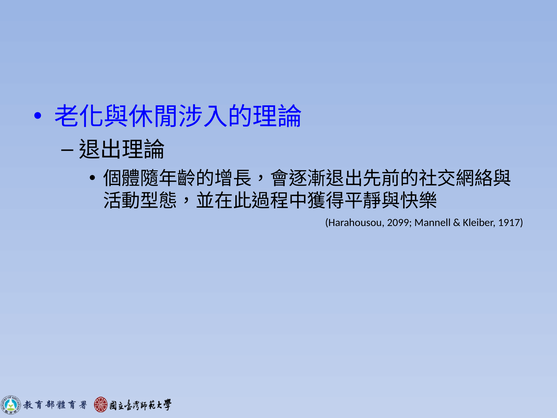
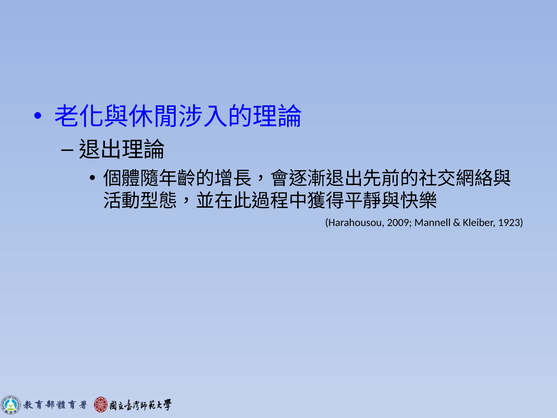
2099: 2099 -> 2009 (399, 223)
1917: 1917 -> 1923 (511, 223)
